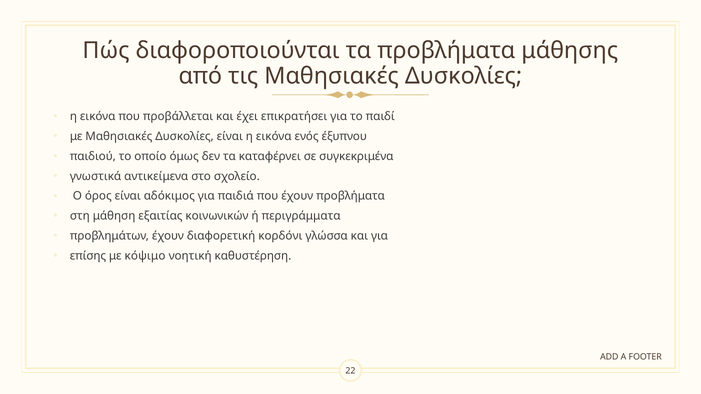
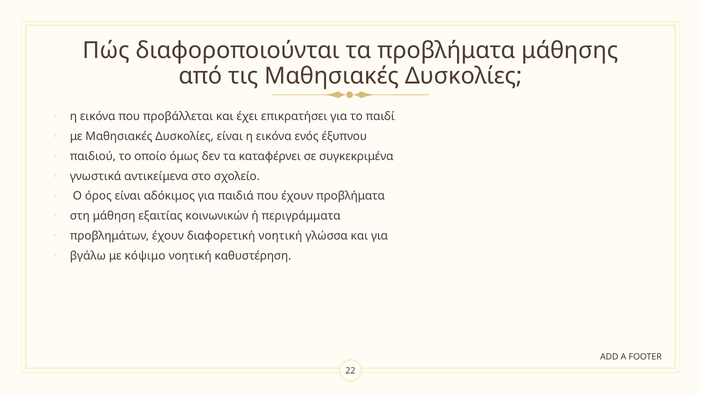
διαφορετική κορδόνι: κορδόνι -> νοητική (280, 236)
επίσης: επίσης -> βγάλω (88, 256)
